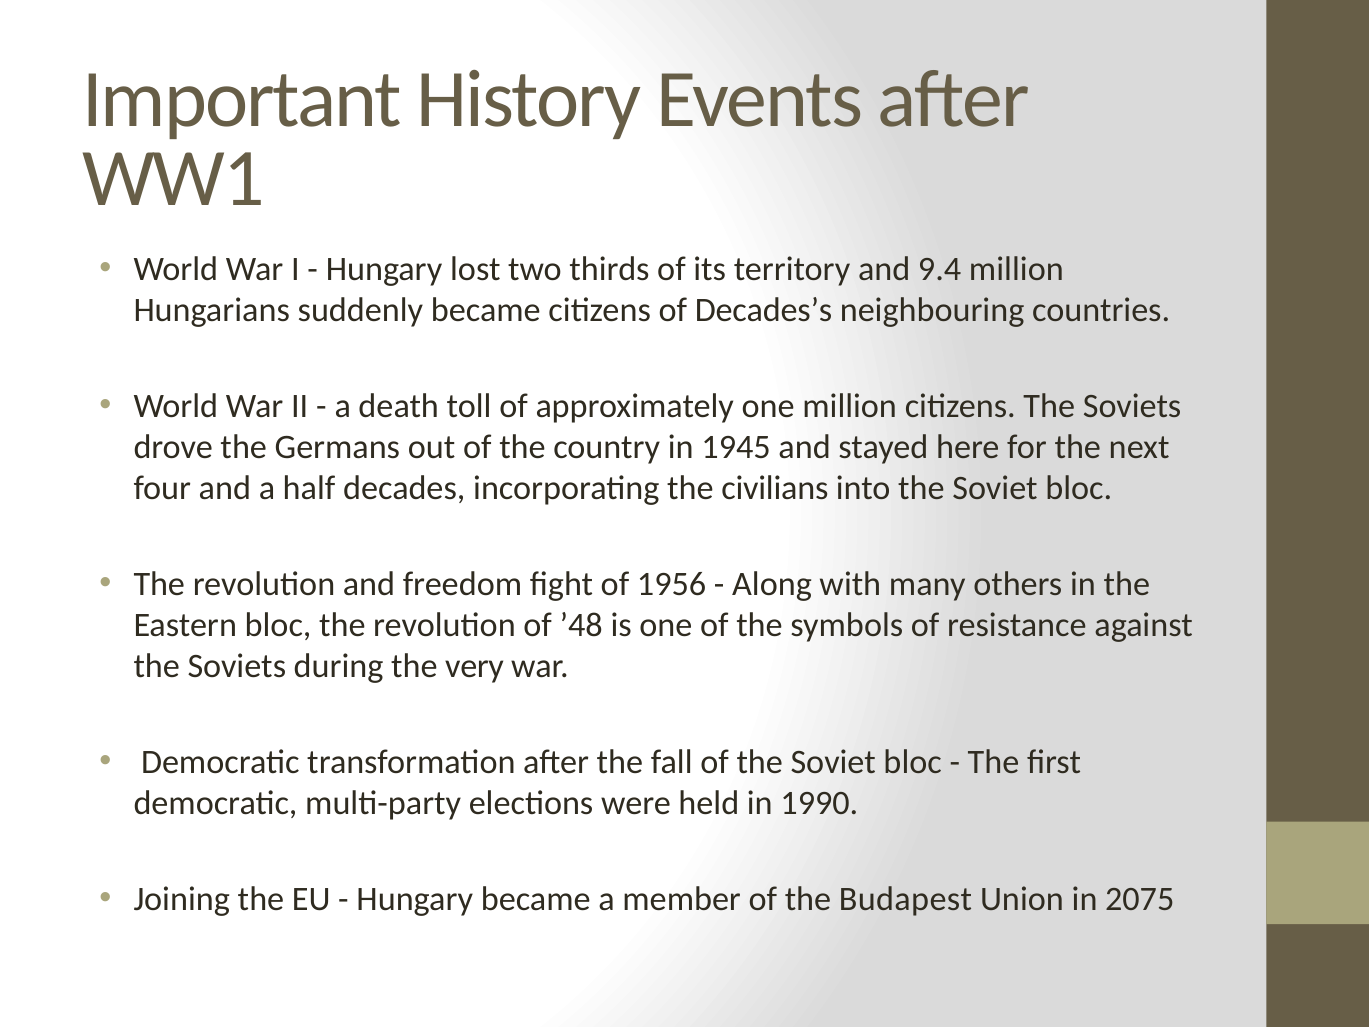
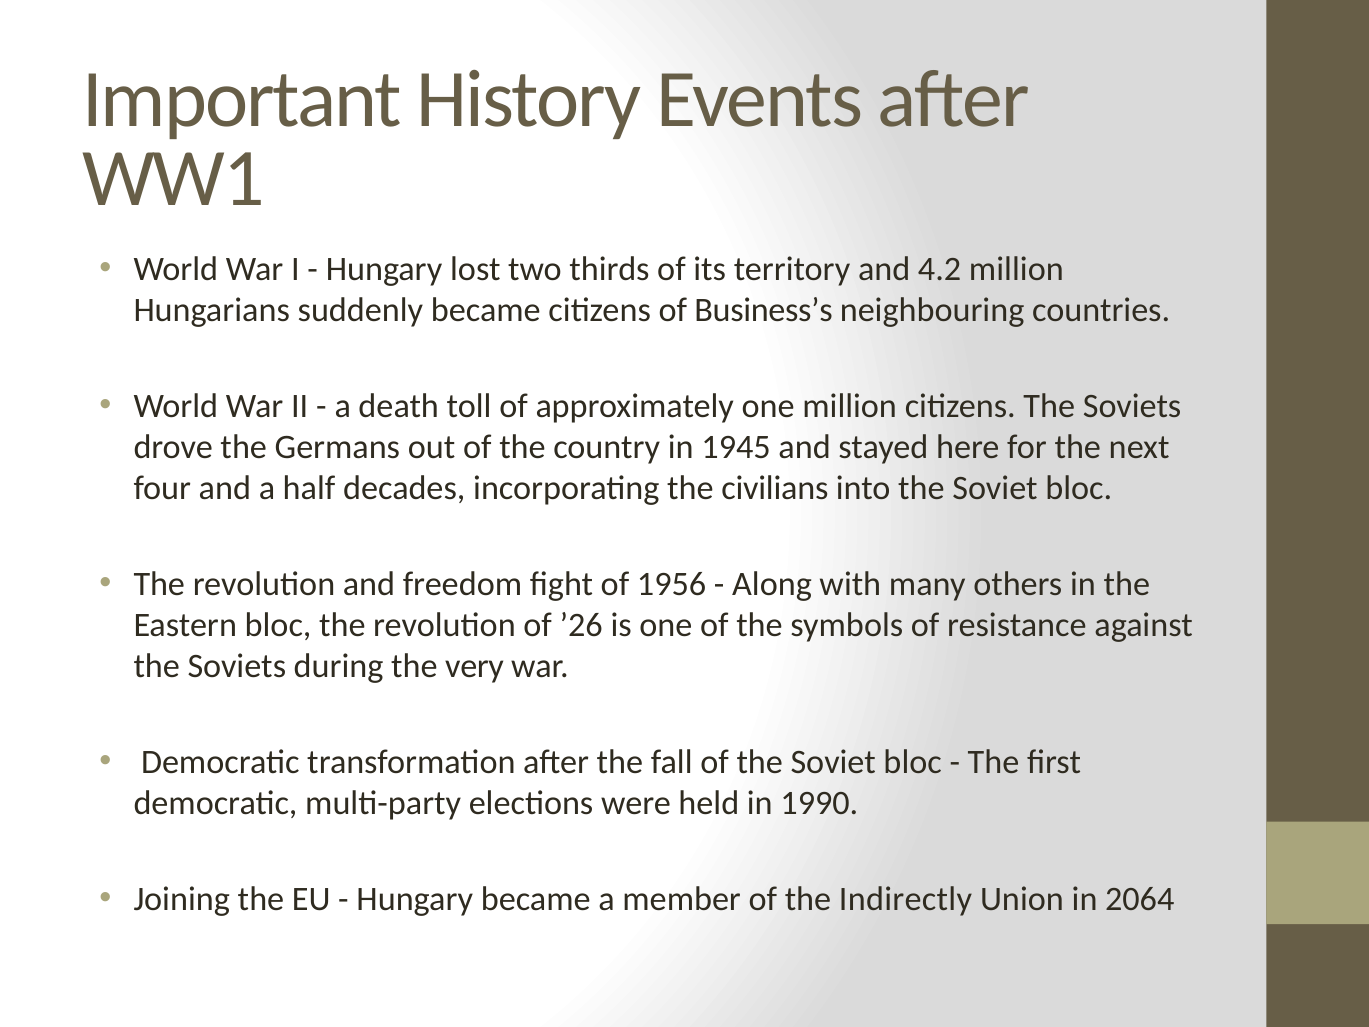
9.4: 9.4 -> 4.2 (940, 269)
Decades’s: Decades’s -> Business’s (764, 310)
’48: ’48 -> ’26 (581, 625)
Budapest: Budapest -> Indirectly (905, 899)
2075: 2075 -> 2064 (1140, 899)
